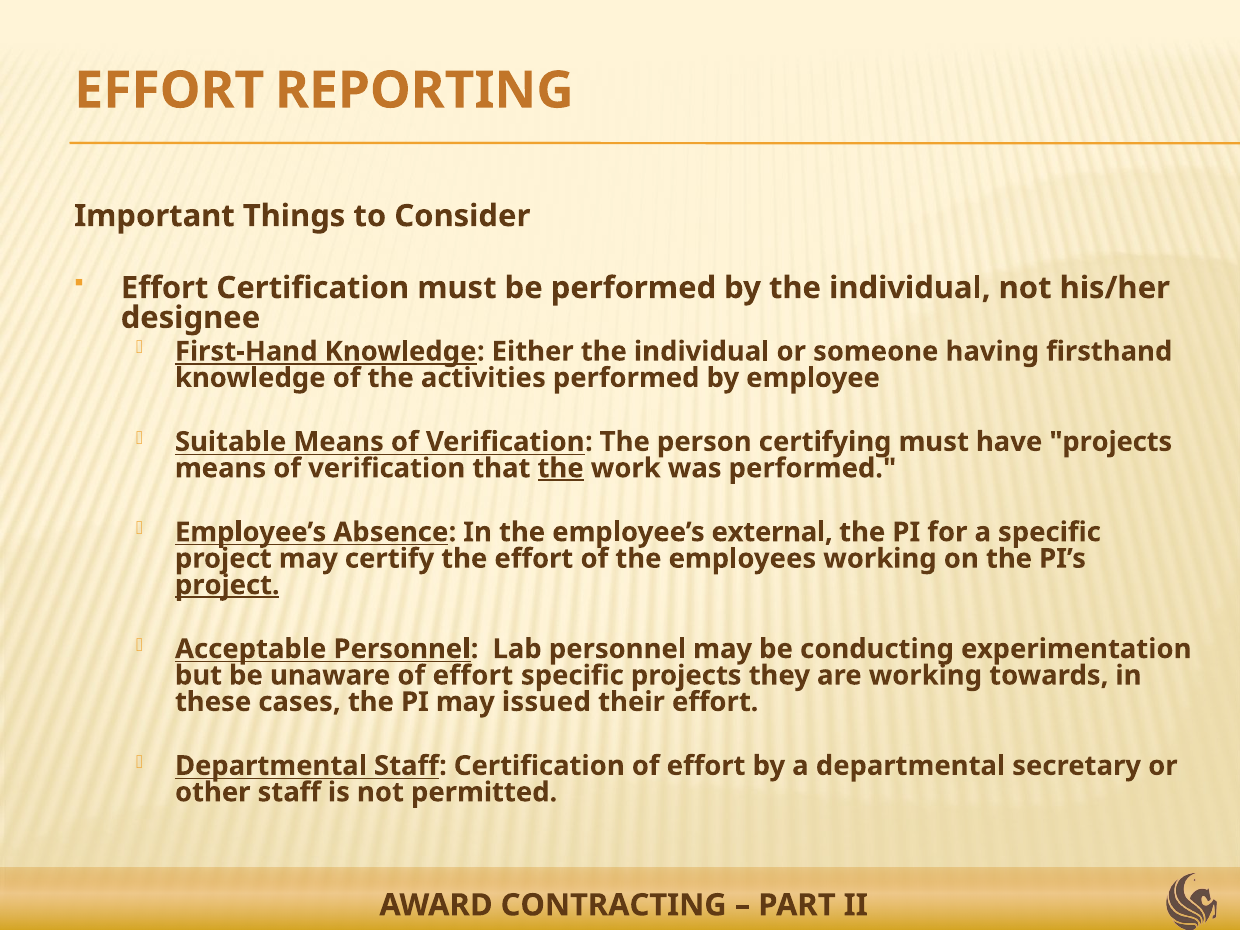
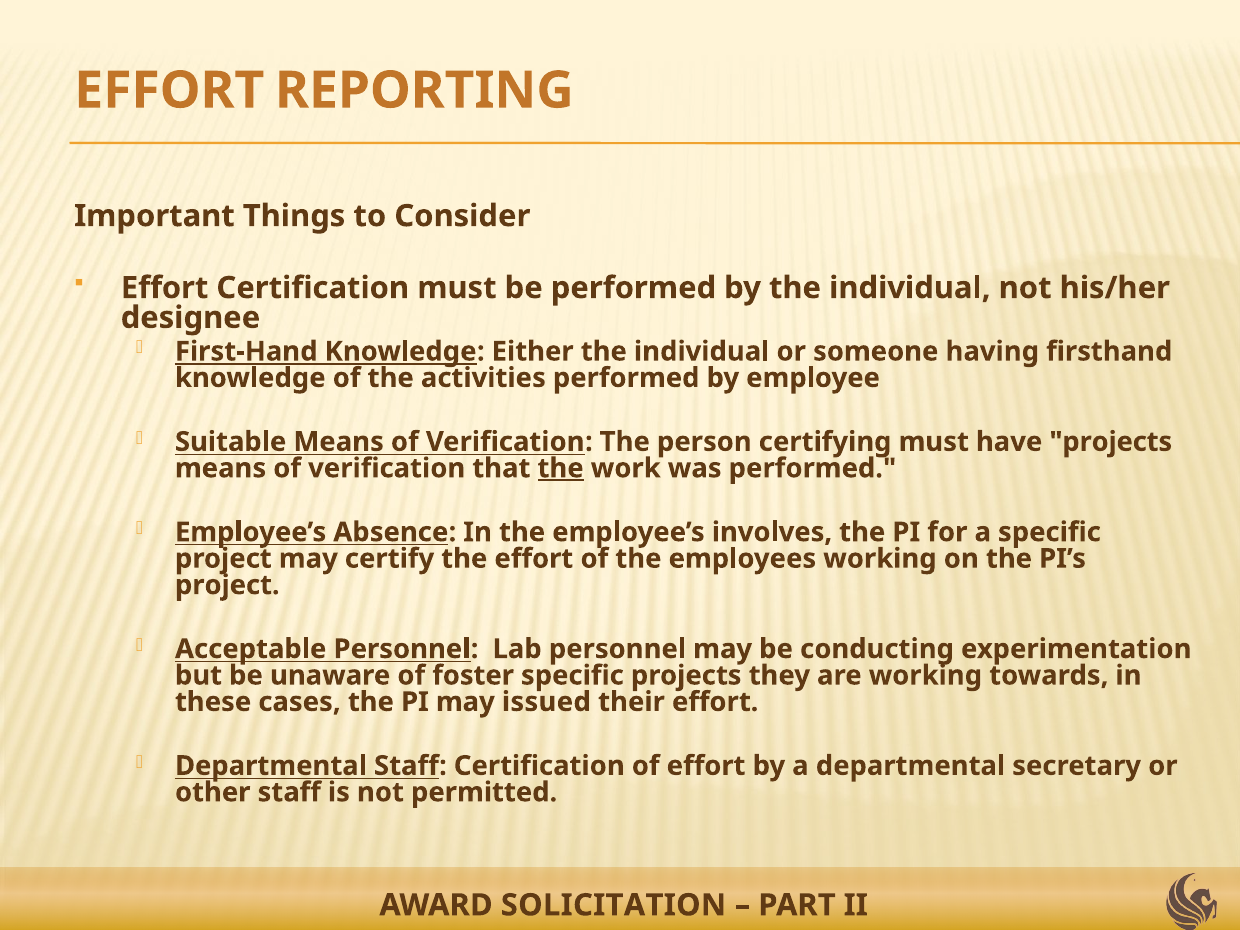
external: external -> involves (772, 532)
project underline: present -> none (227, 585)
unaware of effort: effort -> foster (473, 675)
CONTRACTING: CONTRACTING -> SOLICITATION (613, 905)
